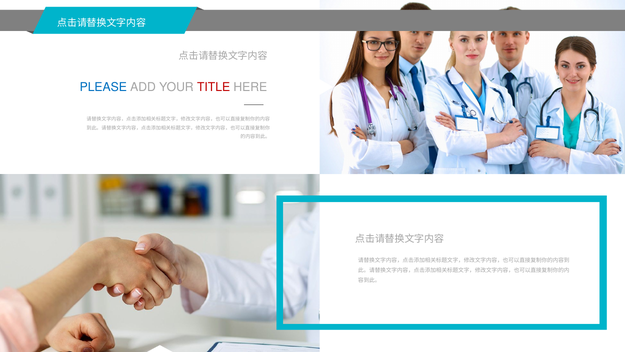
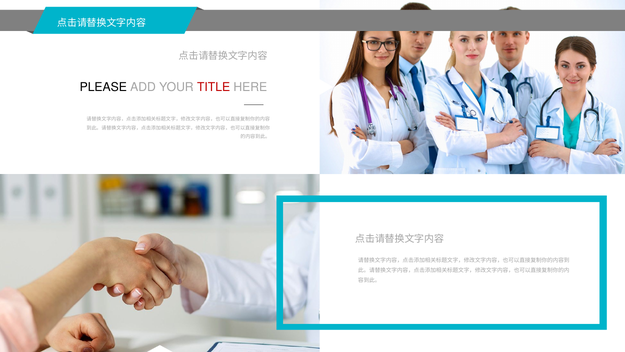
PLEASE colour: blue -> black (103, 87)
